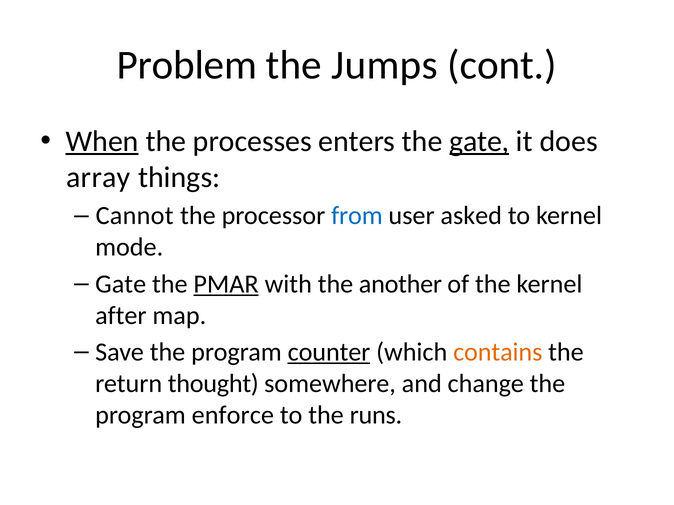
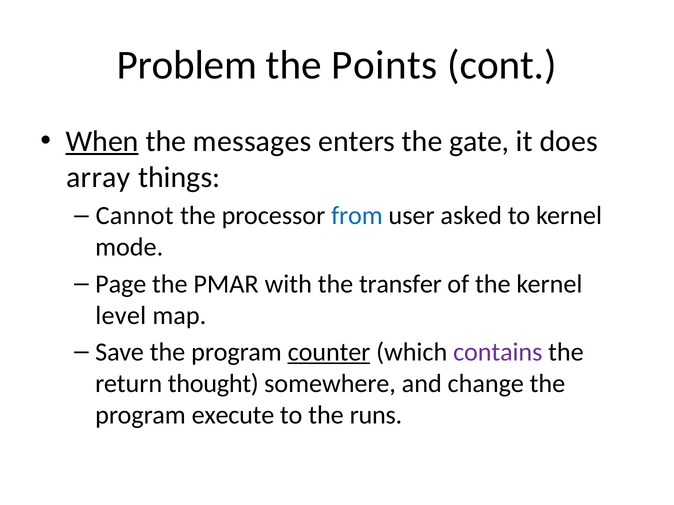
Jumps: Jumps -> Points (384, 65)
processes: processes -> messages (252, 141)
gate underline: present -> none (479, 141)
Gate: Gate -> Page (121, 284)
PMAR underline: present -> none (226, 284)
another: another -> transfer (400, 284)
after: after -> level (121, 316)
contains colour: orange -> purple (498, 352)
enforce: enforce -> execute (233, 415)
